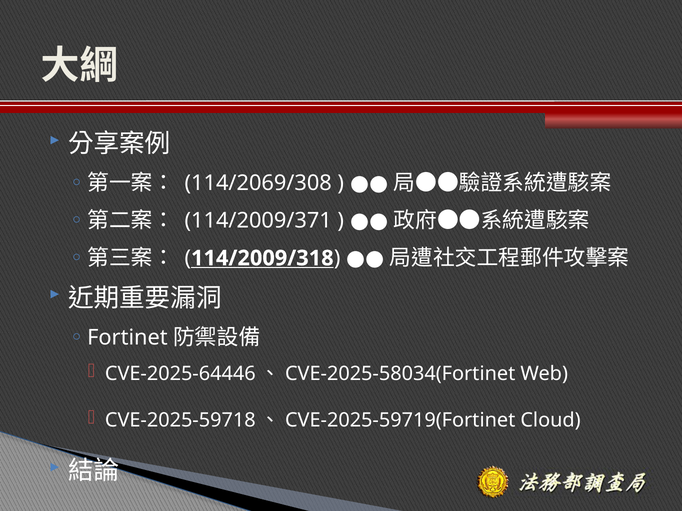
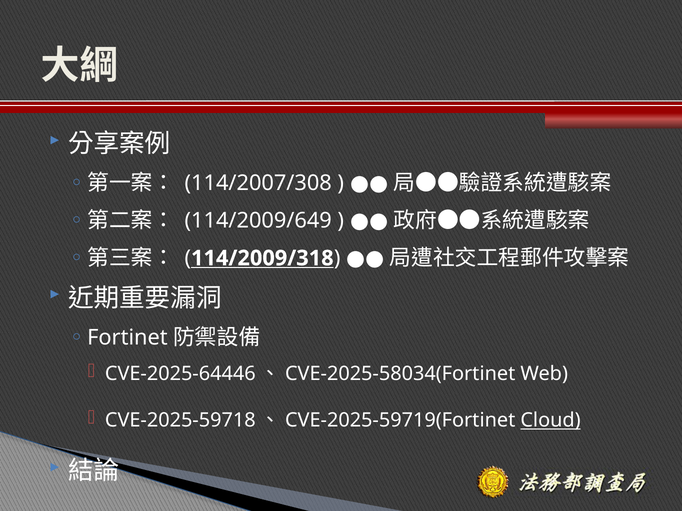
114/2069/308: 114/2069/308 -> 114/2007/308 (258, 183)
114/2009/371: 114/2009/371 -> 114/2009/649 (258, 221)
Cloud underline: none -> present (551, 421)
